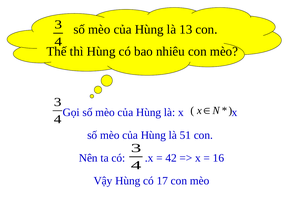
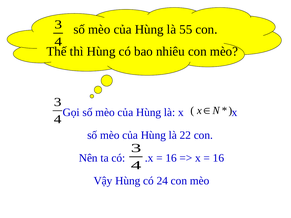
13: 13 -> 55 (186, 29)
51: 51 -> 22 (185, 135)
42: 42 -> 16 (171, 158)
17: 17 -> 24 (162, 181)
